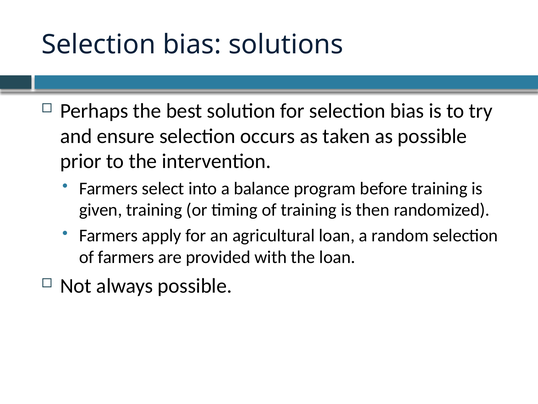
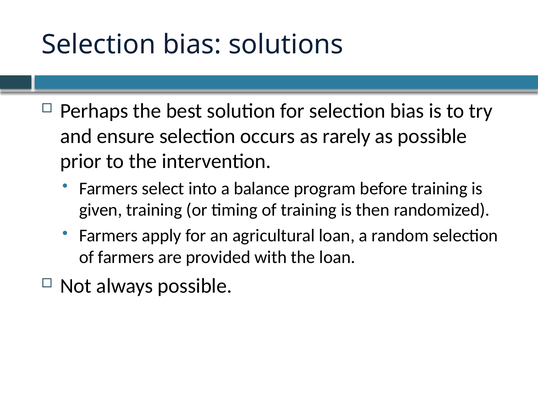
taken: taken -> rarely (346, 136)
